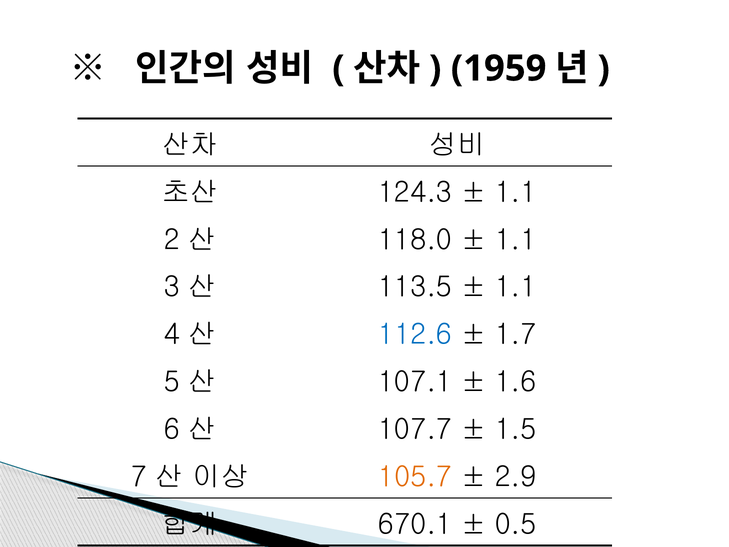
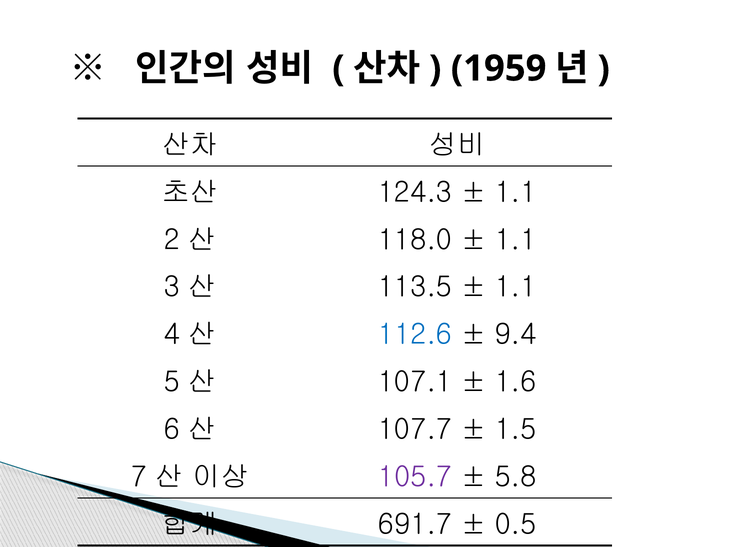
1.7: 1.7 -> 9.4 (516, 334)
105.7 colour: orange -> purple (415, 477)
2.9: 2.9 -> 5.8 (516, 477)
670.1: 670.1 -> 691.7 (415, 524)
